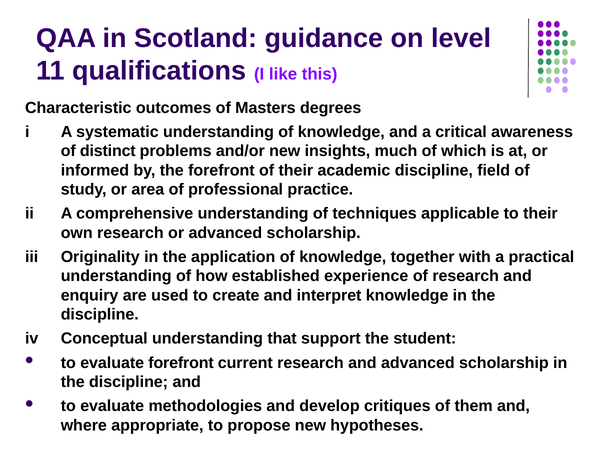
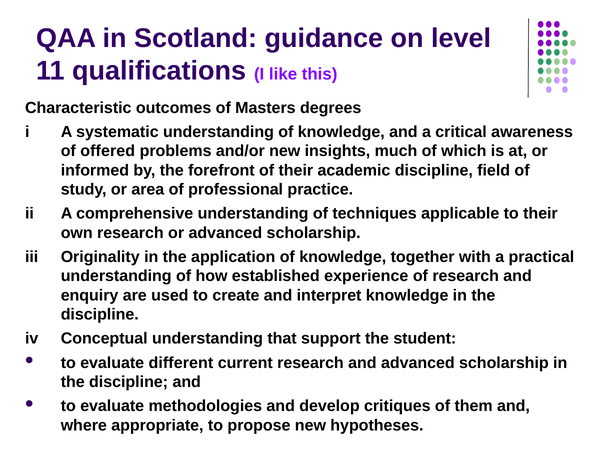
distinct: distinct -> offered (108, 151)
evaluate forefront: forefront -> different (181, 362)
